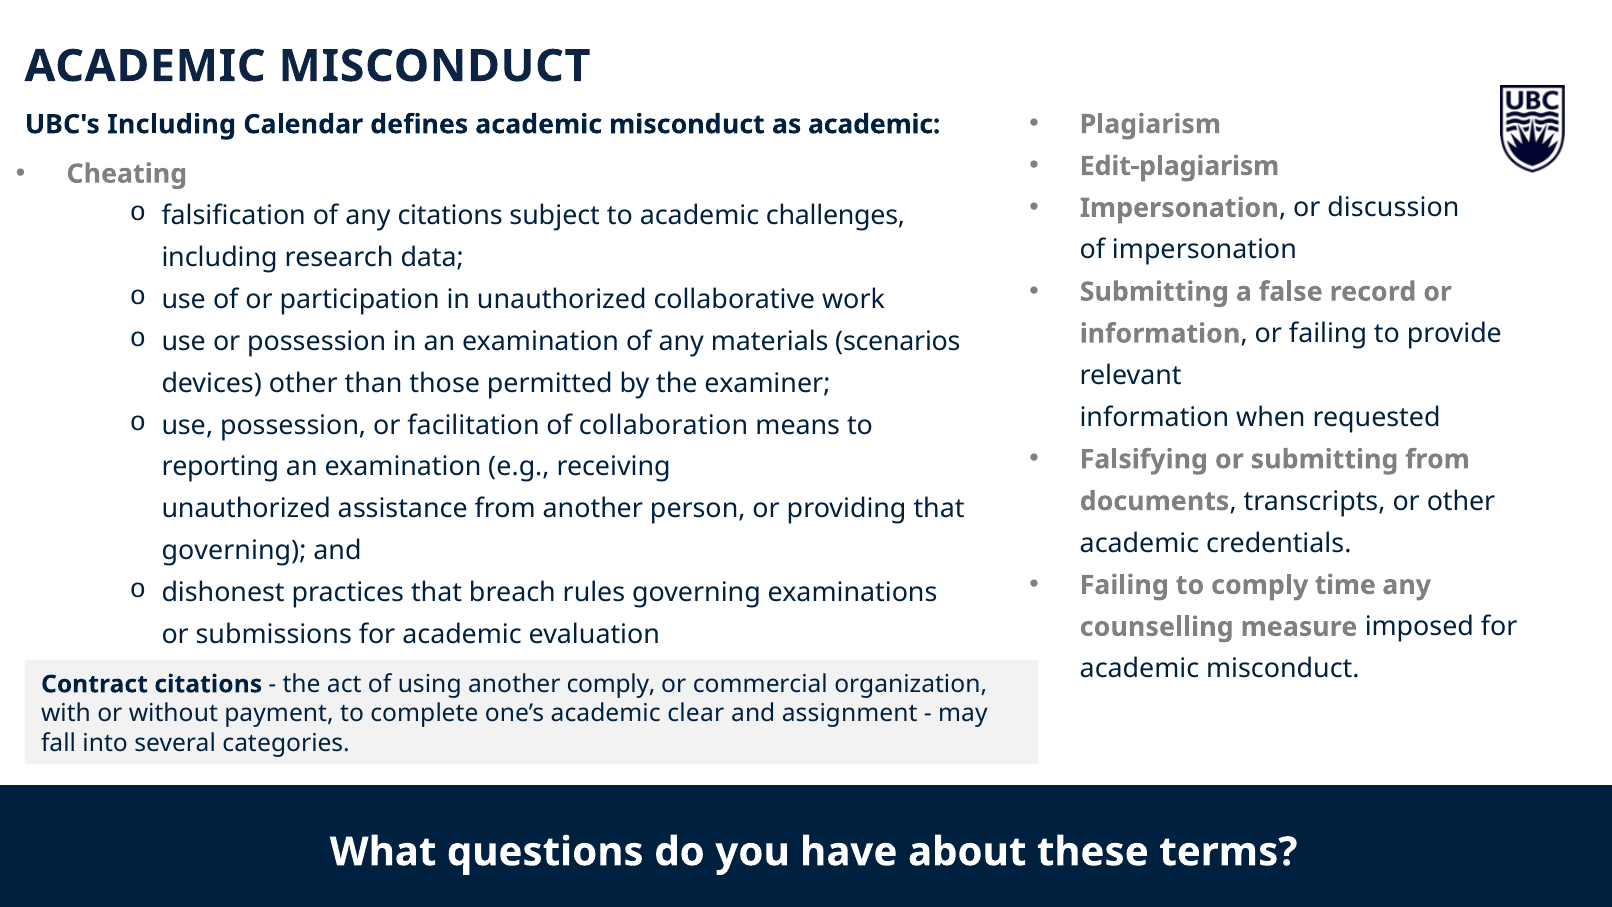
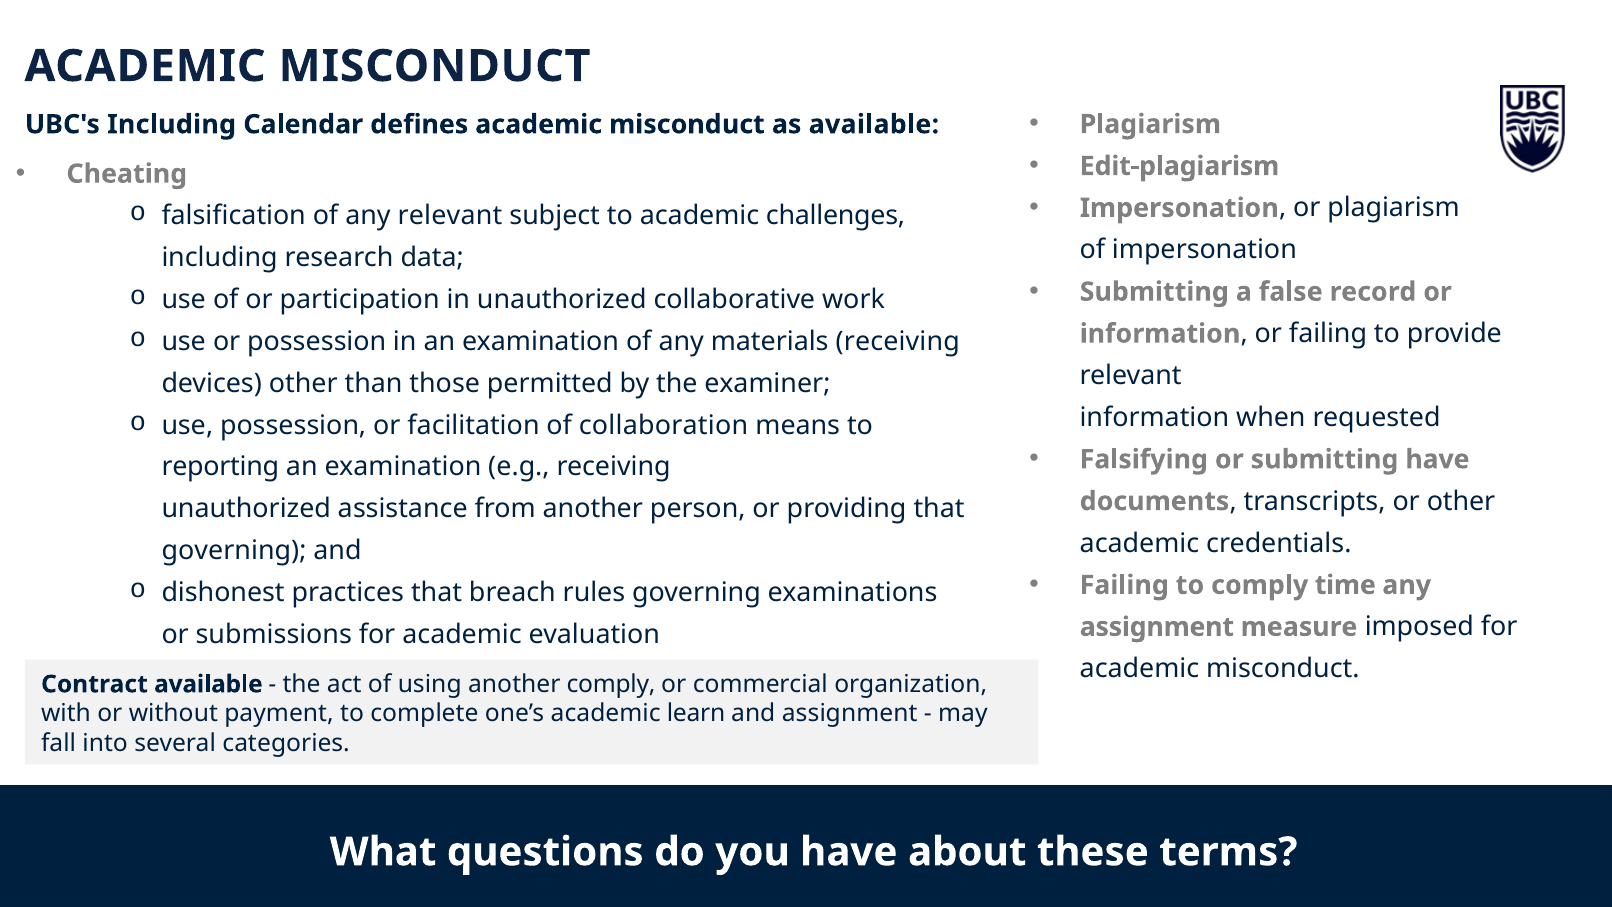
as academic: academic -> available (874, 124)
or discussion: discussion -> plagiarism (1394, 208)
any citations: citations -> relevant (450, 216)
materials scenarios: scenarios -> receiving (898, 341)
submitting from: from -> have (1437, 459)
counselling: counselling -> assignment (1157, 627)
Contract citations: citations -> available (208, 684)
clear: clear -> learn (696, 714)
